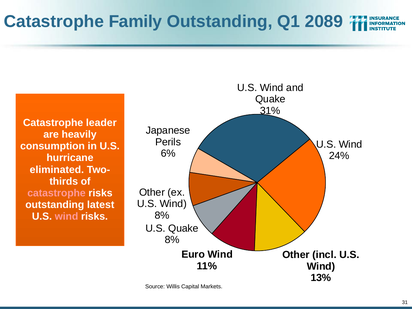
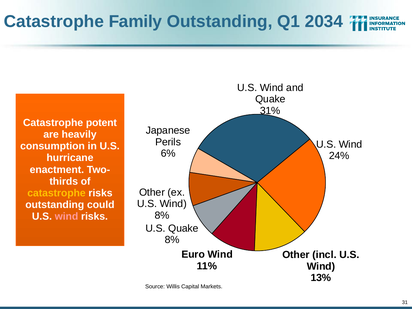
2089: 2089 -> 2034 (324, 22)
leader: leader -> potent (101, 123)
eliminated: eliminated -> enactment (57, 170)
catastrophe colour: pink -> yellow (56, 193)
latest: latest -> could (101, 205)
